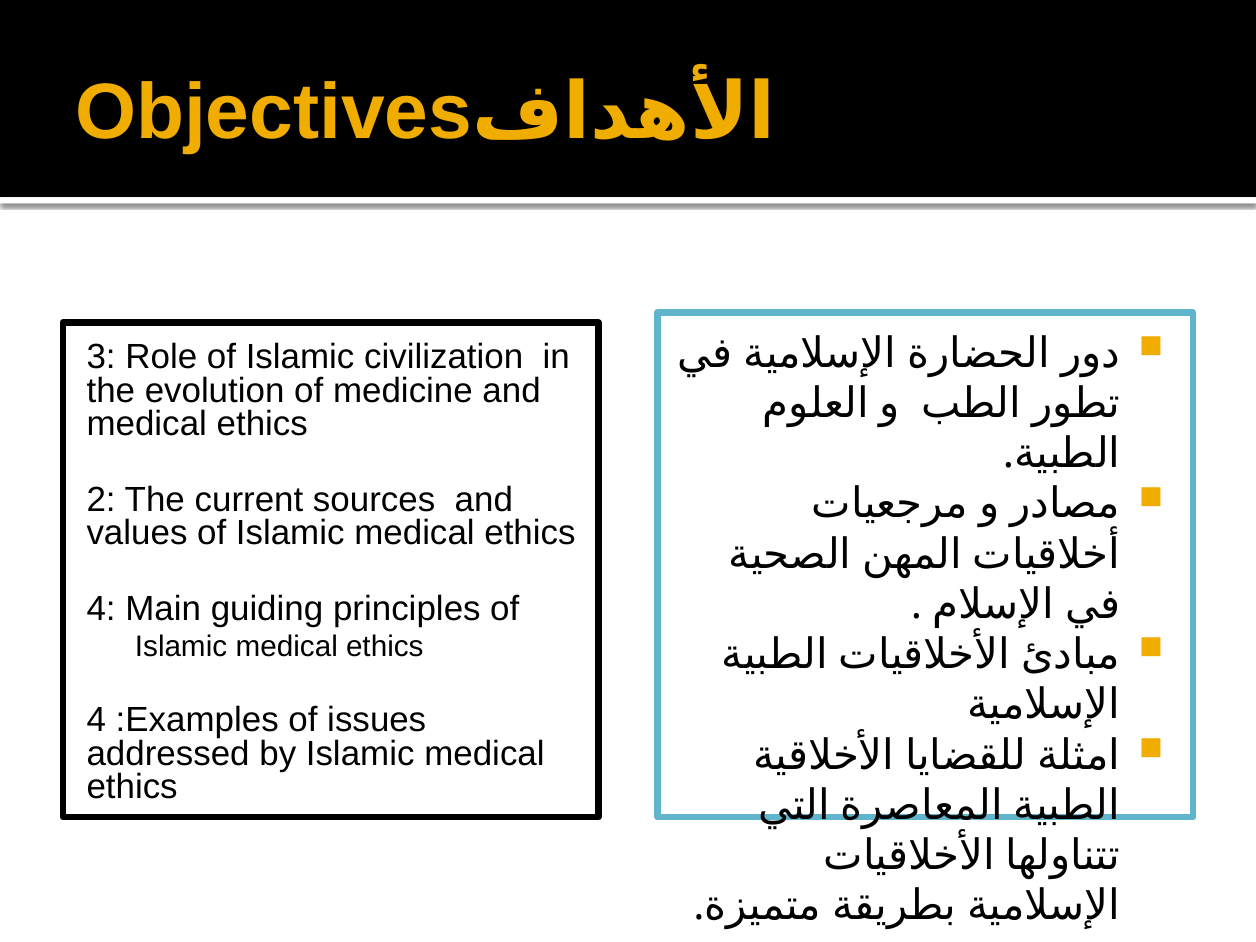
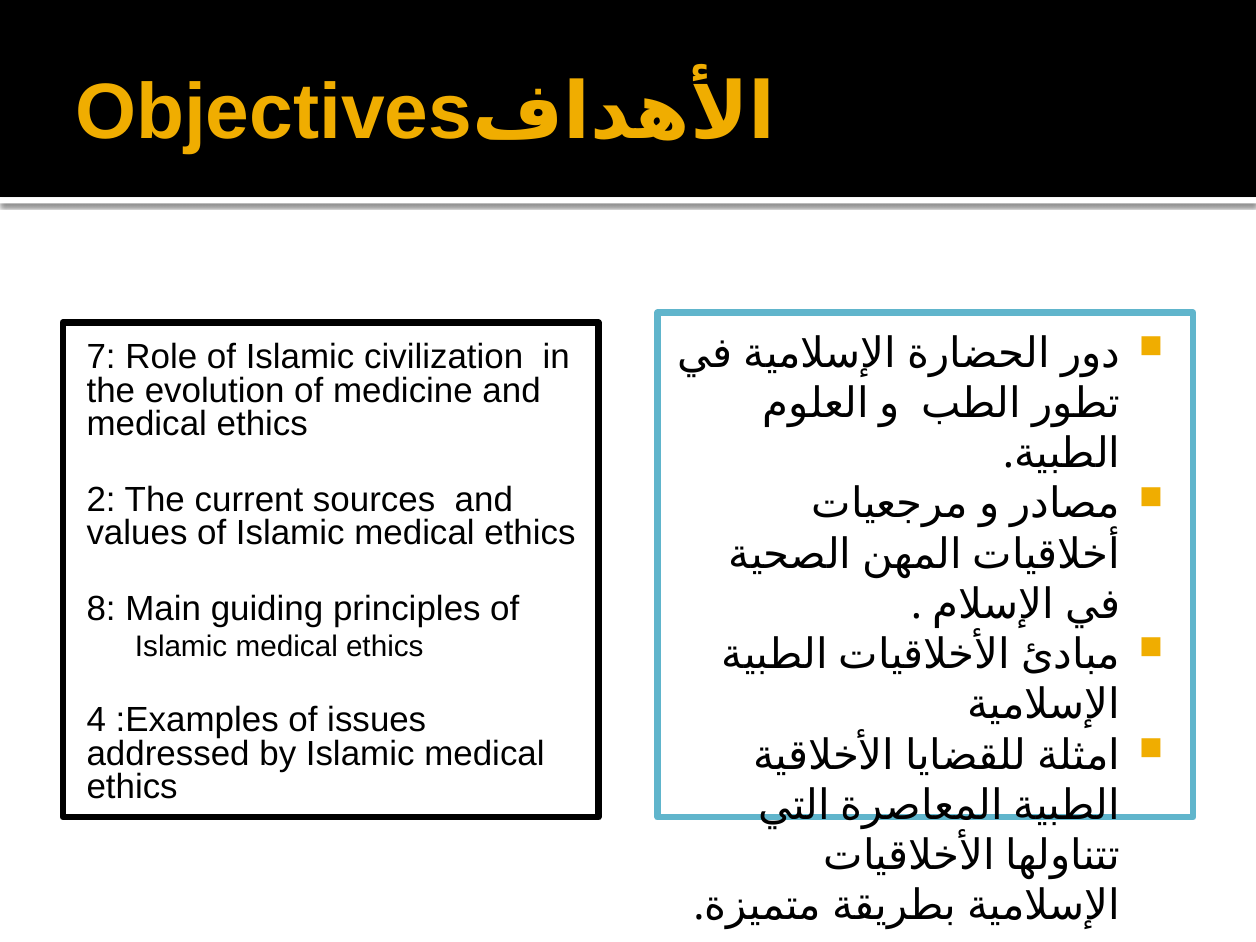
3: 3 -> 7 (101, 357)
4: 4 -> 8 (101, 609)
